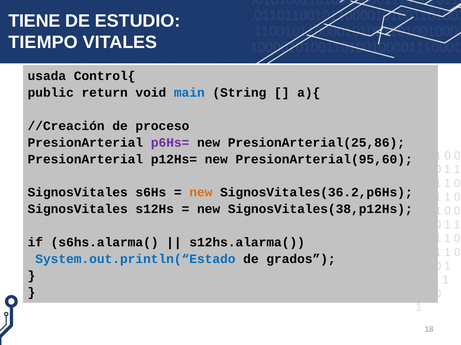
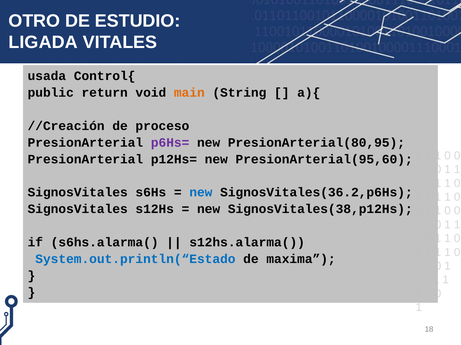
TIENE: TIENE -> OTRO (34, 21)
TIEMPO: TIEMPO -> LIGADA (43, 42)
main colour: blue -> orange (189, 93)
PresionArterial(25,86: PresionArterial(25,86 -> PresionArterial(80,95 (316, 143)
new colour: orange -> blue (201, 193)
grados: grados -> maxima (301, 259)
